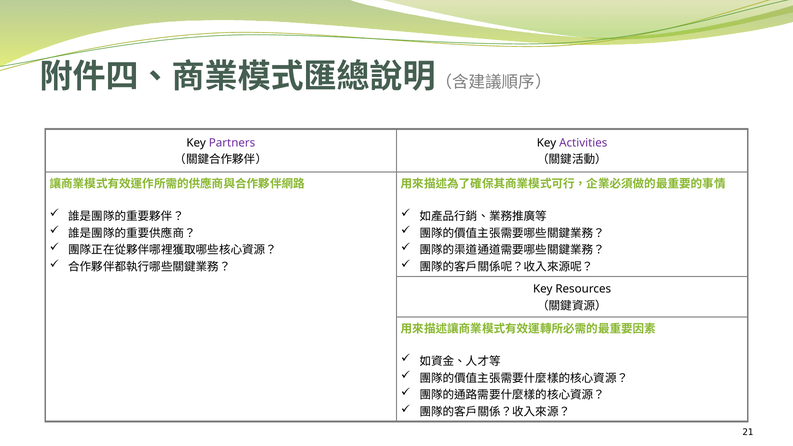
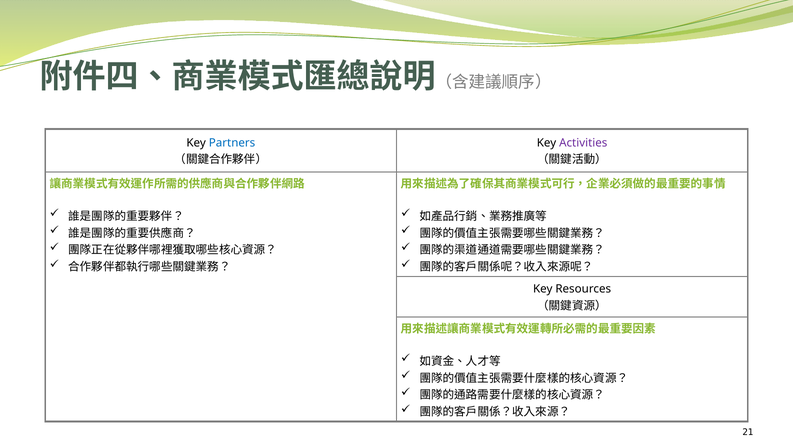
Partners colour: purple -> blue (232, 143)
